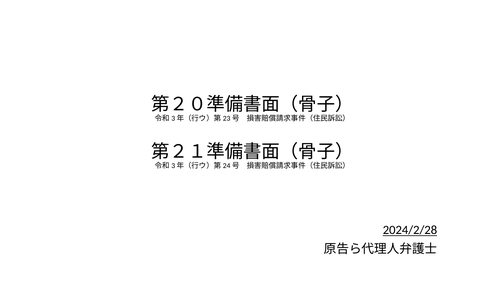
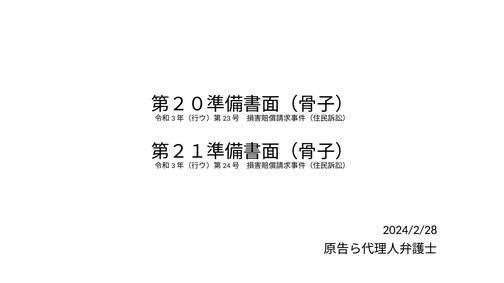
2024/2/28 underline: present -> none (410, 231)
